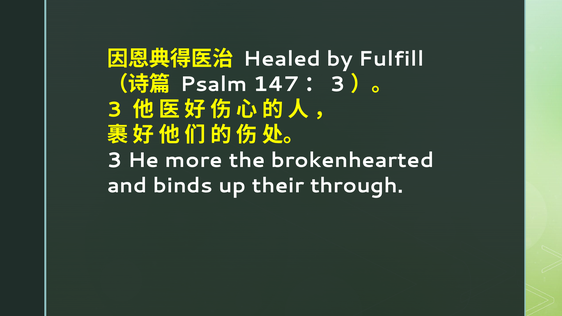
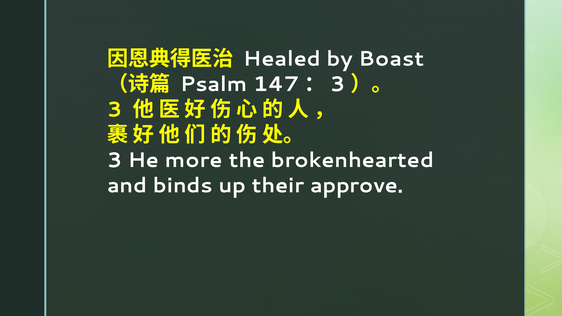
Fulfill: Fulfill -> Boast (391, 59)
through: through -> approve (357, 185)
